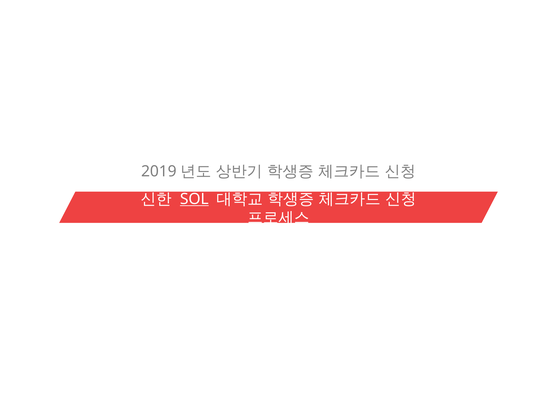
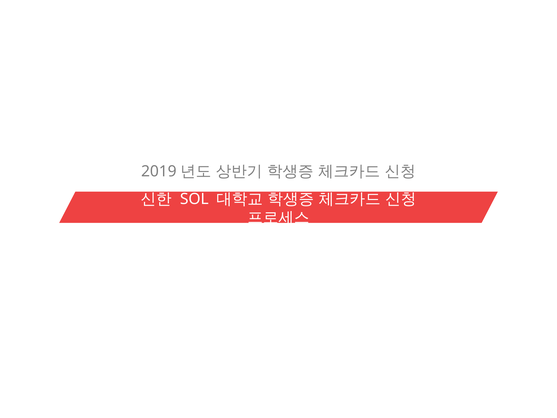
SOL underline: present -> none (194, 199)
